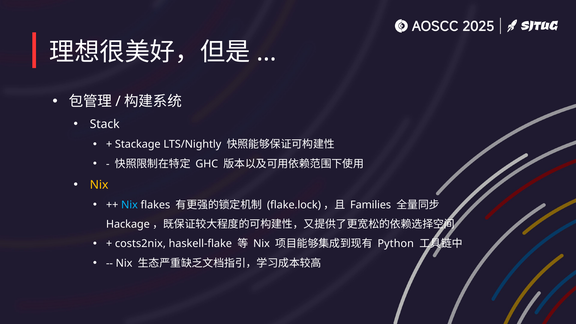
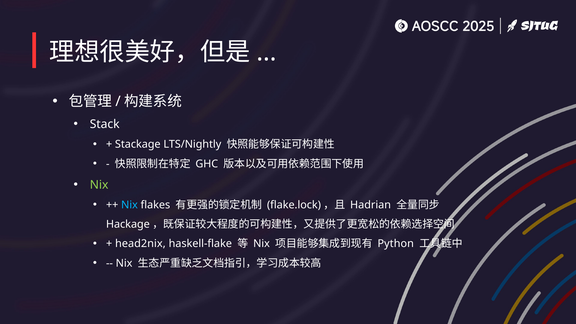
Nix colour: yellow -> light green (99, 185)
Families: Families -> Hadrian (371, 205)
costs2nix: costs2nix -> head2nix (140, 244)
